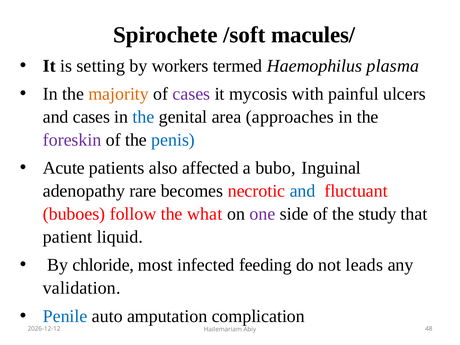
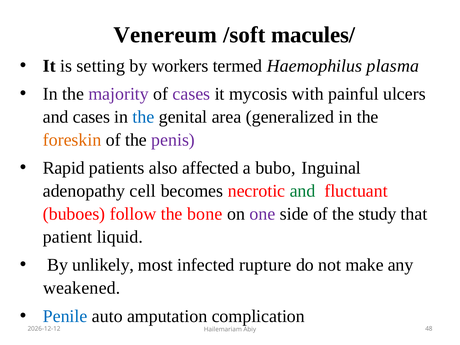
Spirochete: Spirochete -> Venereum (165, 35)
majority colour: orange -> purple (119, 94)
approaches: approaches -> generalized (290, 117)
foreskin colour: purple -> orange (72, 140)
penis colour: blue -> purple (173, 140)
Acute: Acute -> Rapid (64, 168)
rare: rare -> cell (143, 191)
and colour: blue -> green (303, 191)
what: what -> bone (205, 214)
chloride: chloride -> unlikely (103, 265)
feeding: feeding -> rupture (265, 265)
leads: leads -> make (365, 265)
validation: validation -> weakened (82, 288)
